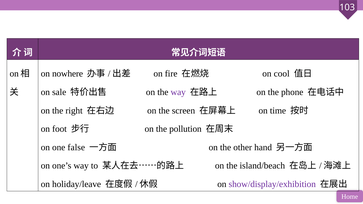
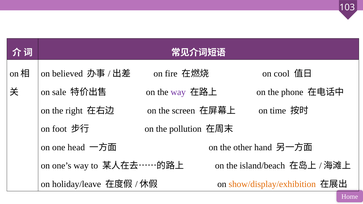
nowhere: nowhere -> believed (68, 74)
false: false -> head (76, 147)
show/display/exhibition colour: purple -> orange (272, 184)
